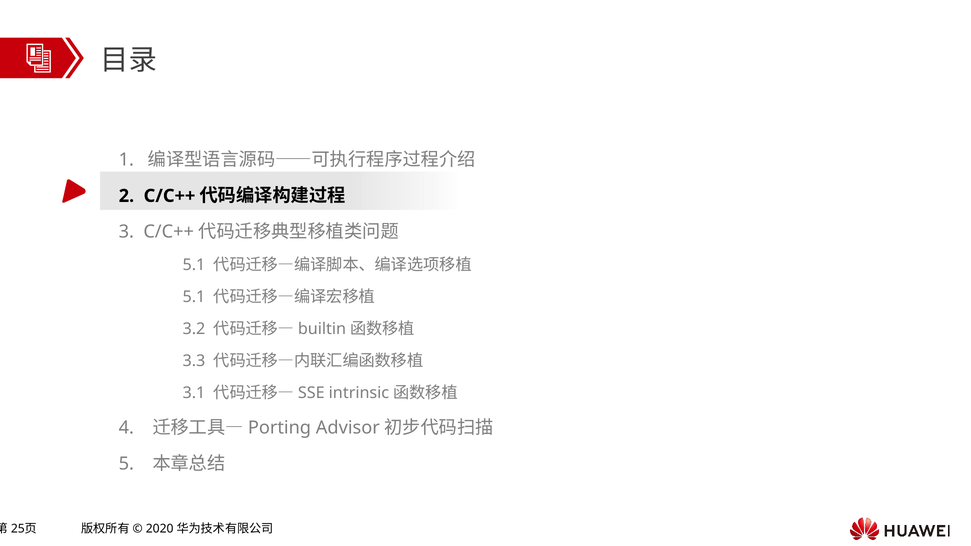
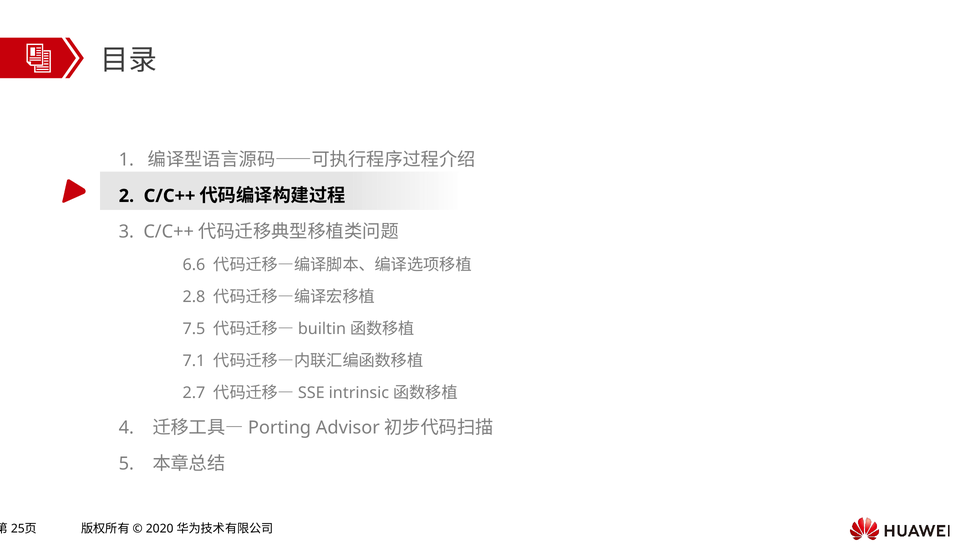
5.1: 5.1 -> 6.6 (194, 265)
5.1: 5.1 -> 2.8 (194, 297)
3.2: 3.2 -> 7.5 (194, 329)
3.3: 3.3 -> 7.1 (194, 361)
3.1: 3.1 -> 2.7 (194, 393)
